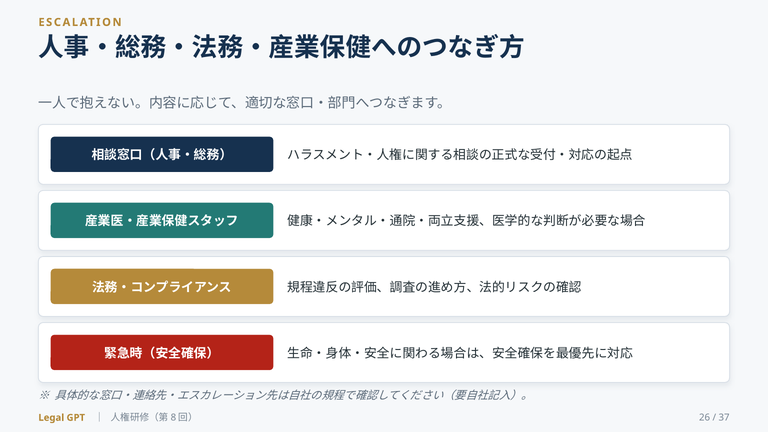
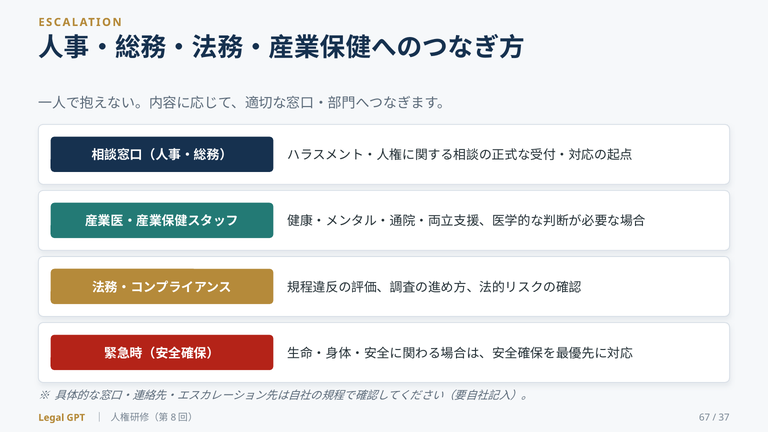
26: 26 -> 67 (705, 418)
